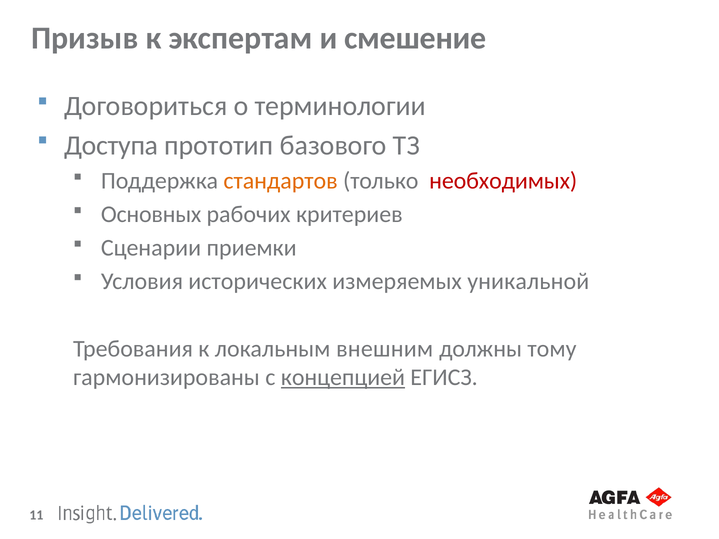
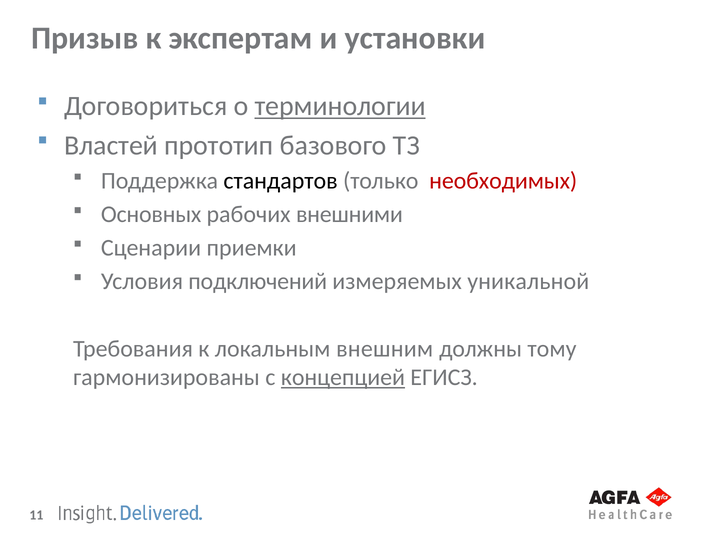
смешение: смешение -> установки (415, 38)
терминологии underline: none -> present (340, 106)
Доступа: Доступа -> Властей (111, 145)
стандартов colour: orange -> black (281, 181)
критериев: критериев -> внешними (349, 215)
исторических: исторических -> подключений (258, 282)
